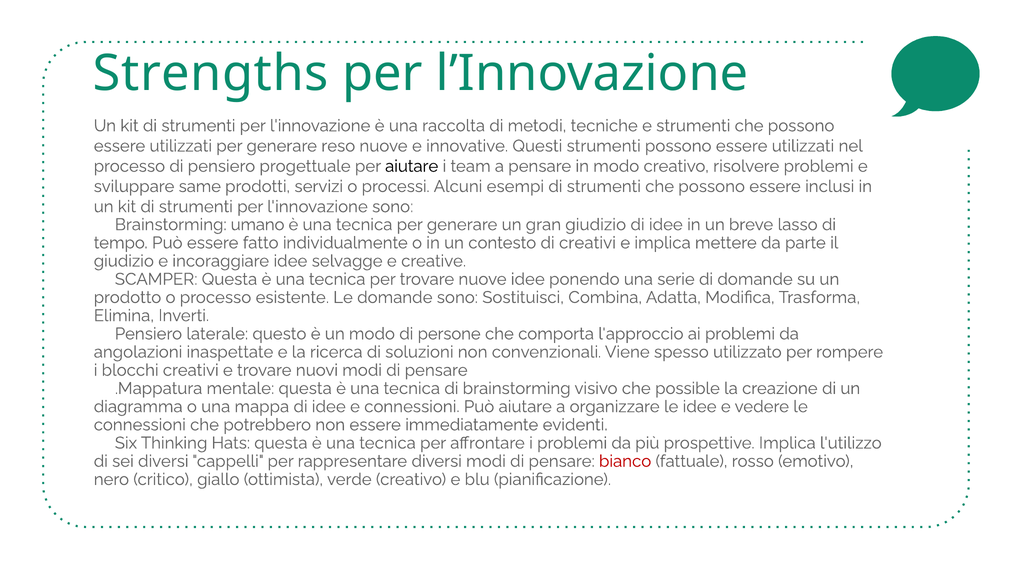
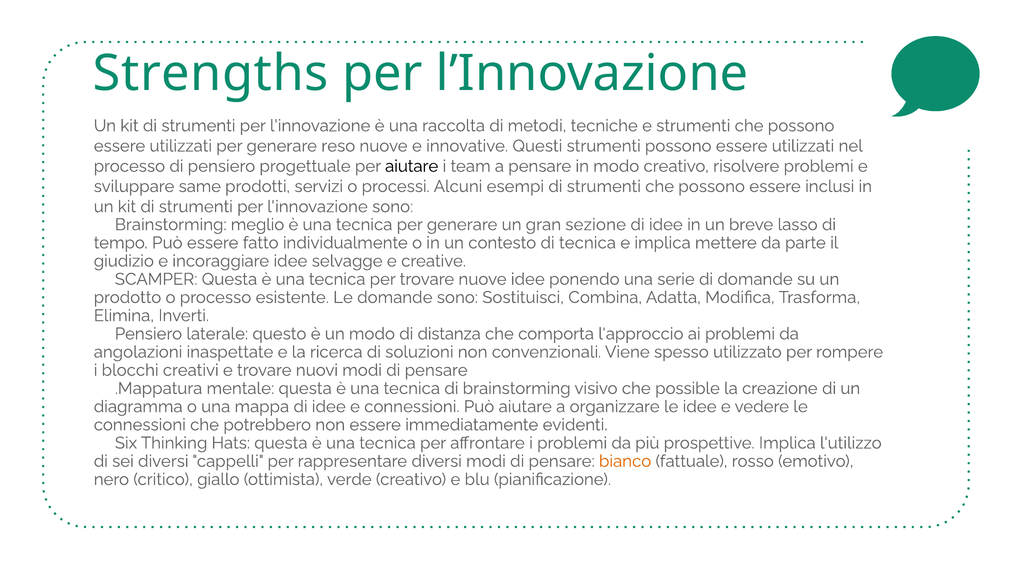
umano: umano -> meglio (258, 225)
gran giudizio: giudizio -> sezione (596, 225)
di creativi: creativi -> tecnica (587, 243)
persone: persone -> distanza (449, 334)
bianco colour: red -> orange (625, 461)
